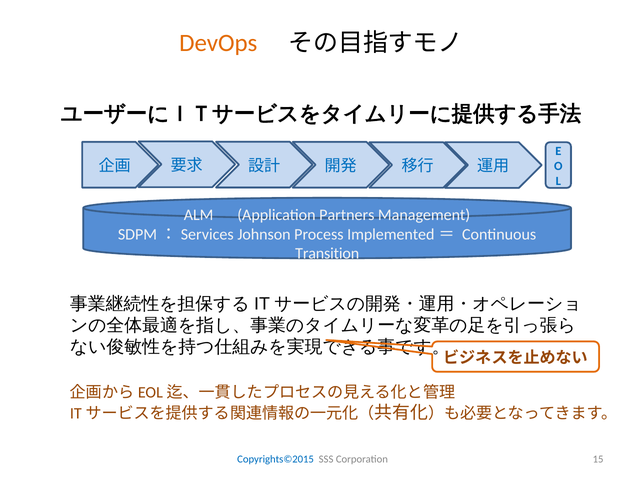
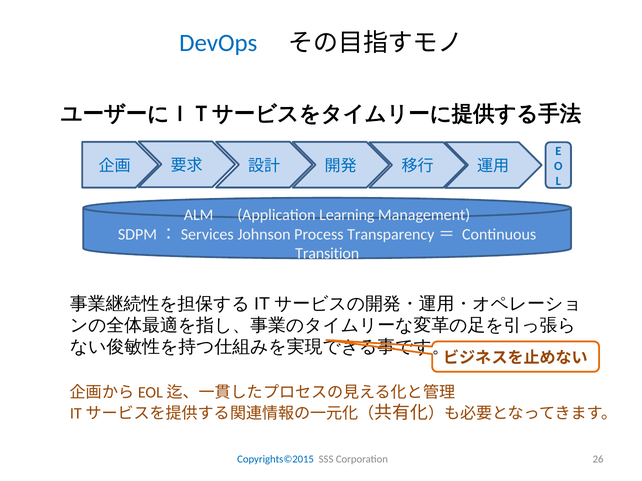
DevOps colour: orange -> blue (218, 43)
Partners: Partners -> Learning (347, 215)
Implemented: Implemented -> Transparency (391, 234)
15: 15 -> 26 (598, 460)
